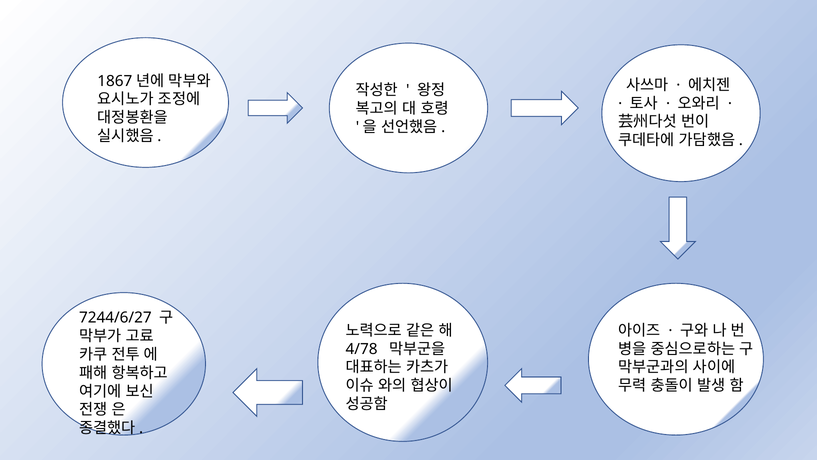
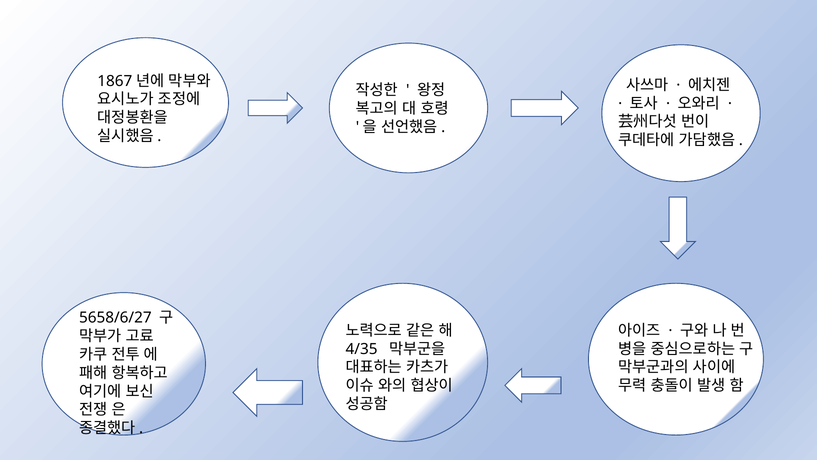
7244/6/27: 7244/6/27 -> 5658/6/27 (115, 318)
4/78: 4/78 -> 4/35 (362, 349)
